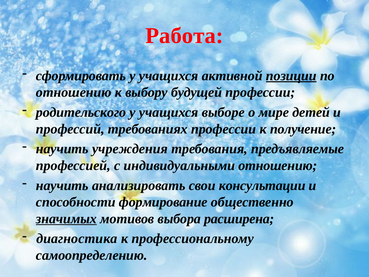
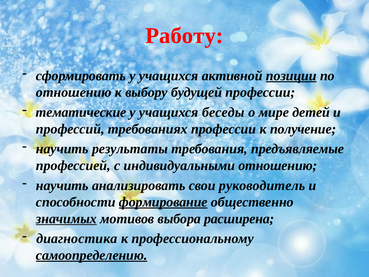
Работа: Работа -> Работу (184, 36)
родительского: родительского -> тематические (81, 112)
выборе: выборе -> беседы (223, 112)
учреждения: учреждения -> результаты (130, 149)
консультации: консультации -> руководитель (262, 185)
формирование underline: none -> present (163, 202)
самоопределению underline: none -> present (92, 255)
